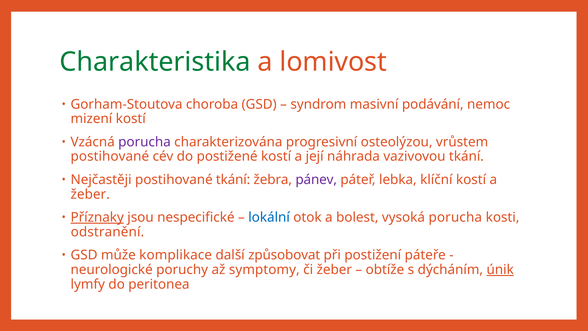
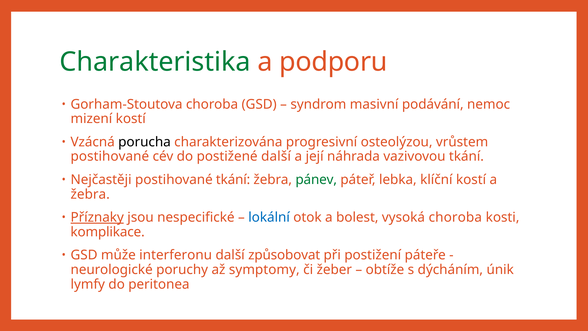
lomivost: lomivost -> podporu (333, 62)
porucha colour: purple -> black (145, 142)
postižené kostí: kostí -> další (276, 156)
pánev colour: purple -> green (316, 180)
žeber: žeber -> žebra (90, 194)
vysoká porucha: porucha -> choroba (455, 217)
odstranění: odstranění -> komplikace (108, 232)
komplikace: komplikace -> interferonu (176, 255)
únik underline: present -> none (500, 269)
